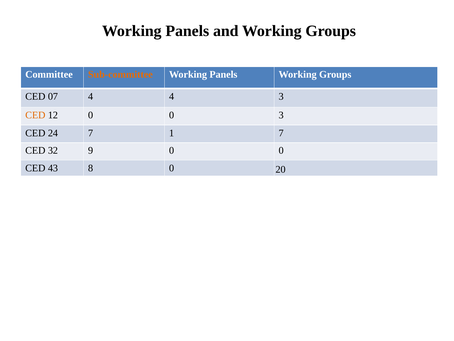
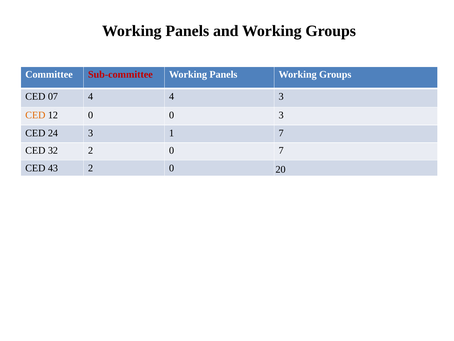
Sub-committee colour: orange -> red (120, 75)
24 7: 7 -> 3 (91, 133)
32 9: 9 -> 2 (91, 150)
0: 0 -> 7 (281, 150)
43 8: 8 -> 2 (91, 168)
